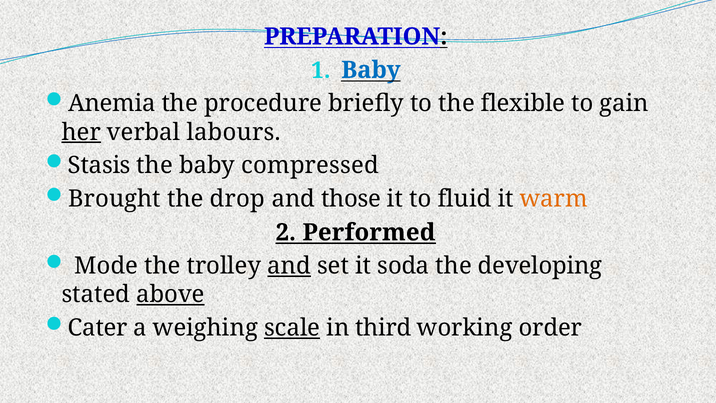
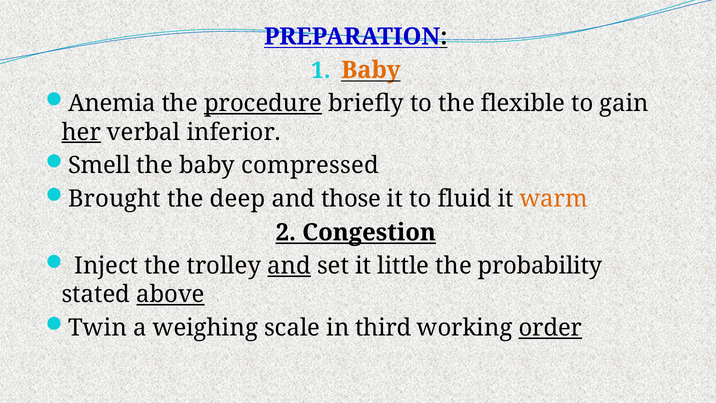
Baby colour: blue -> orange (371, 70)
procedure underline: none -> present (263, 103)
labours: labours -> inferior (234, 132)
Stasis: Stasis -> Smell (99, 165)
drop: drop -> deep (237, 199)
Performed: Performed -> Congestion (369, 232)
Mode: Mode -> Inject (106, 266)
soda: soda -> little (403, 266)
developing: developing -> probability (540, 266)
Cater: Cater -> Twin (98, 328)
scale underline: present -> none (292, 328)
order underline: none -> present (550, 328)
